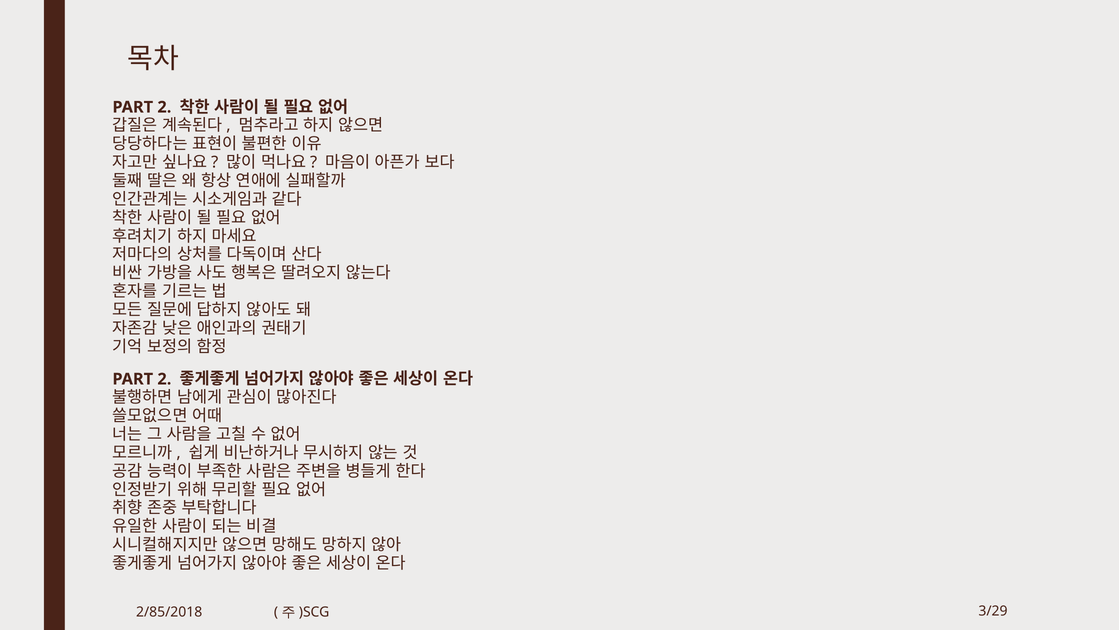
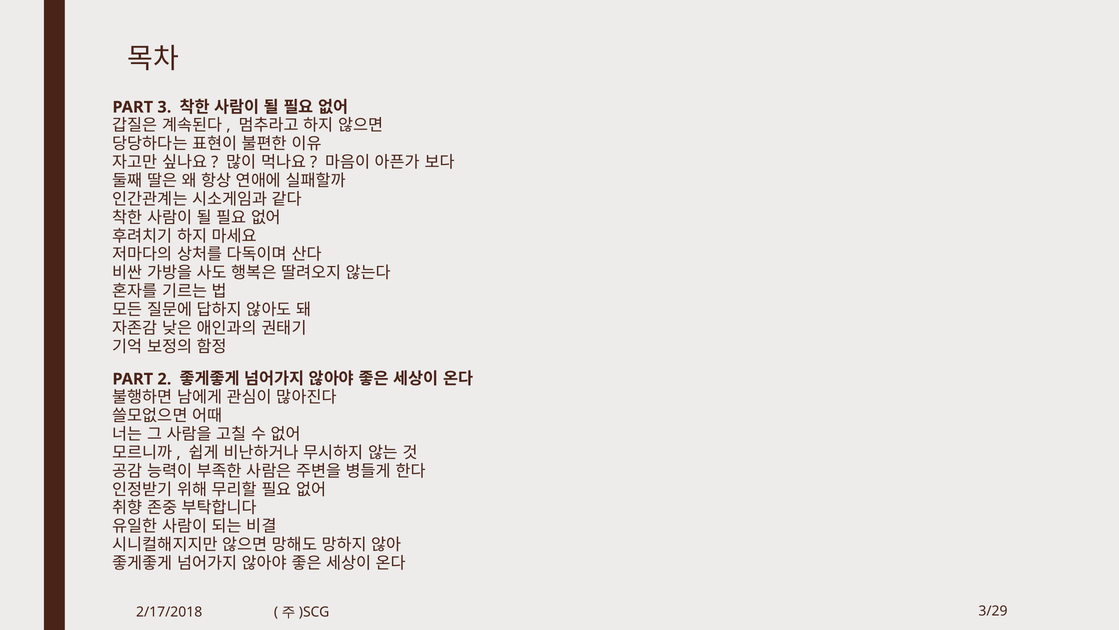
2: 2 -> 3 (164, 107)
2/85/2018: 2/85/2018 -> 2/17/2018 (169, 612)
